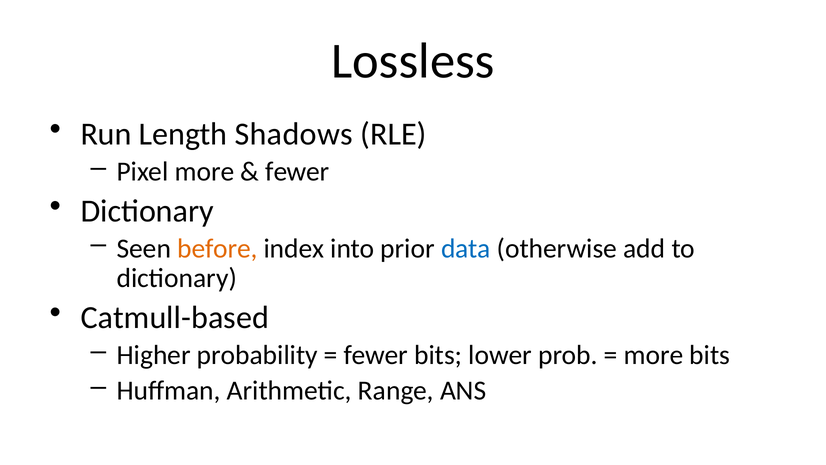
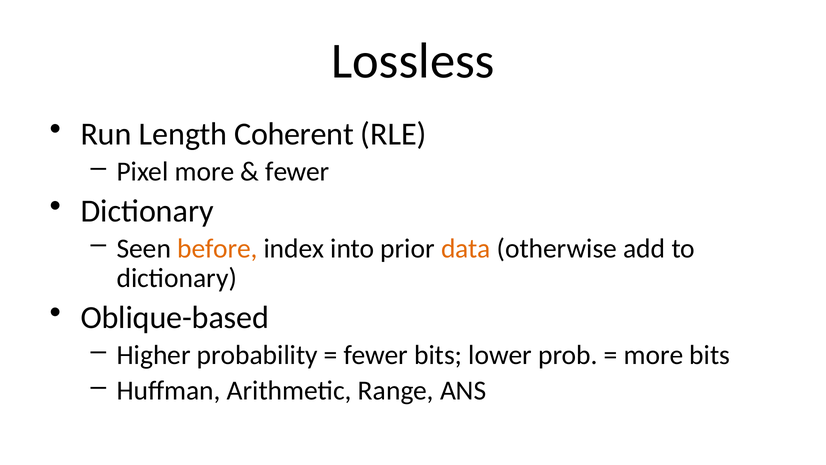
Shadows: Shadows -> Coherent (294, 134)
data colour: blue -> orange (466, 248)
Catmull-based: Catmull-based -> Oblique-based (175, 317)
